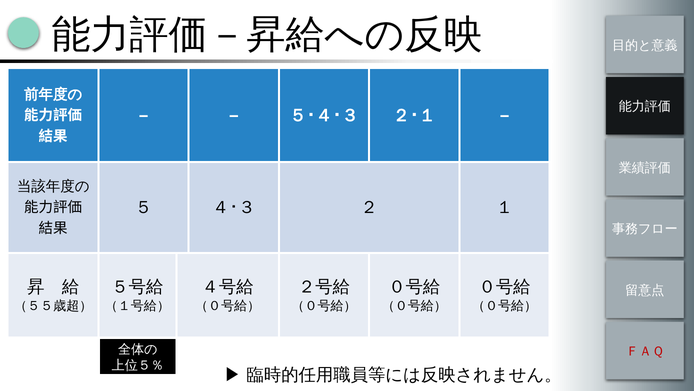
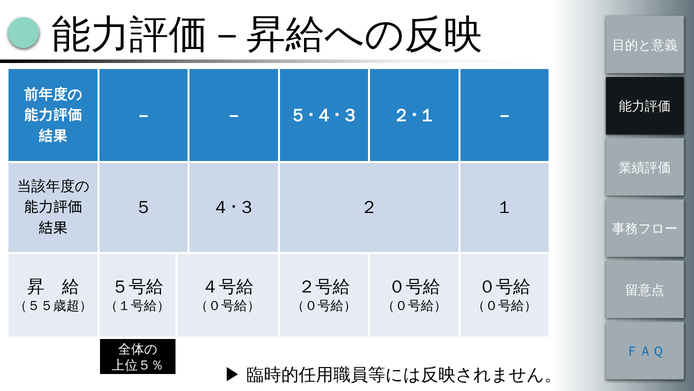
ＦＡＱ colour: red -> blue (645, 351)
